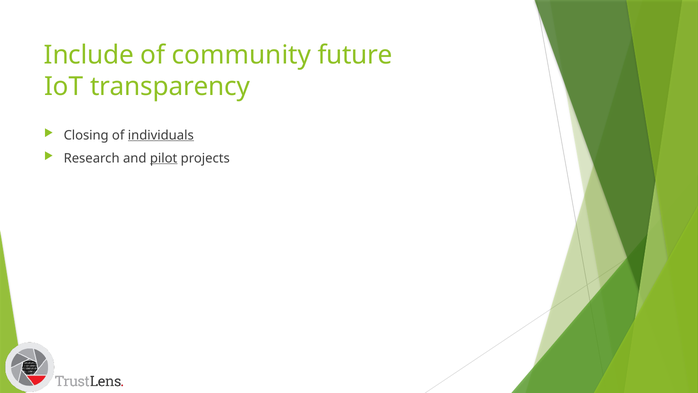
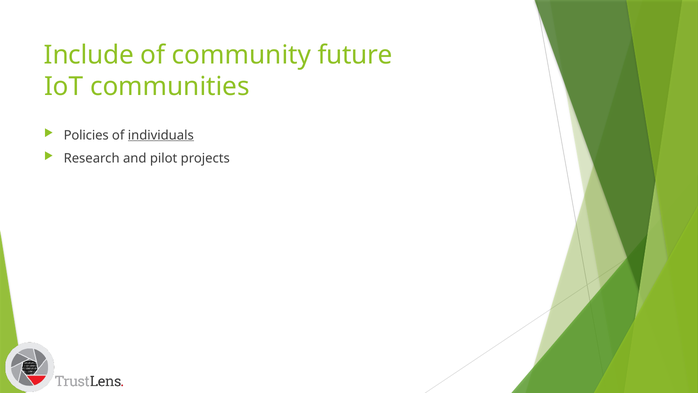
transparency: transparency -> communities (170, 86)
Closing: Closing -> Policies (86, 135)
pilot underline: present -> none (164, 158)
